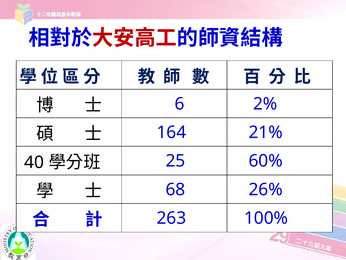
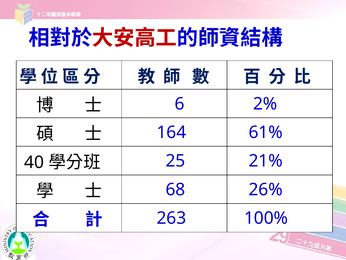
21%: 21% -> 61% (266, 132)
60%: 60% -> 21% (266, 161)
